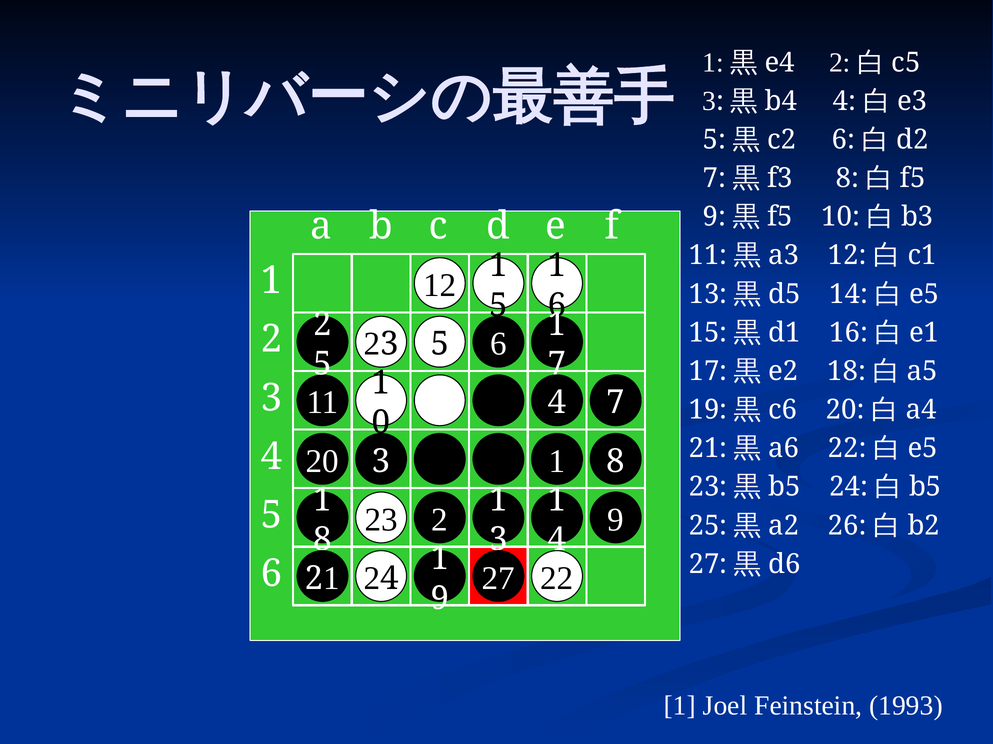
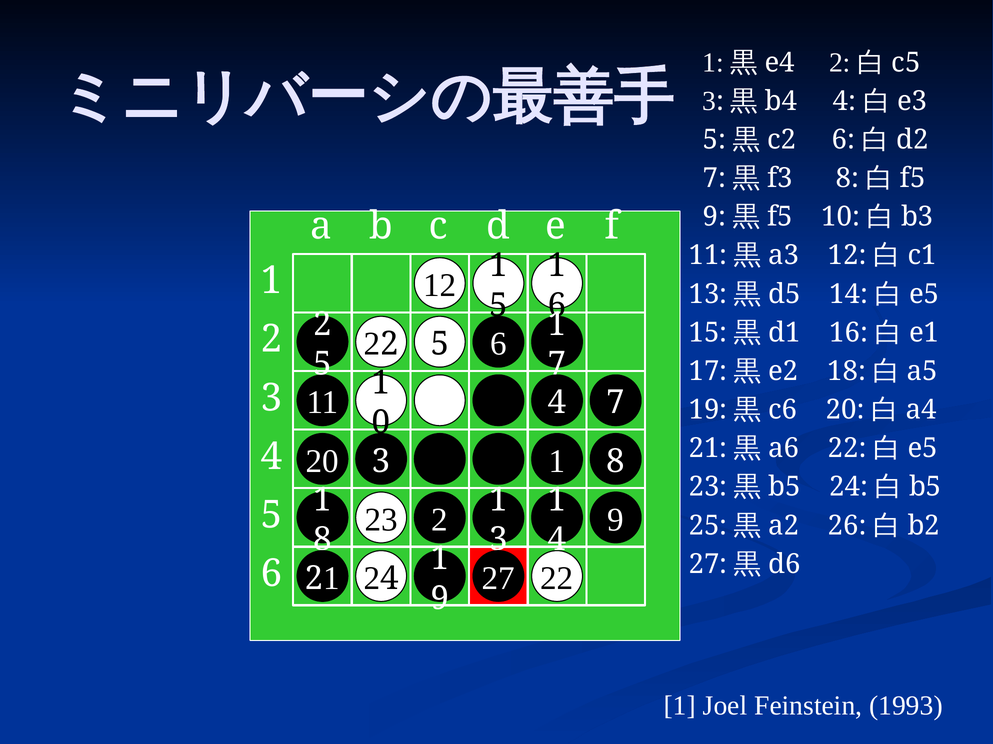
3: 3 -> 2 (389, 344)
